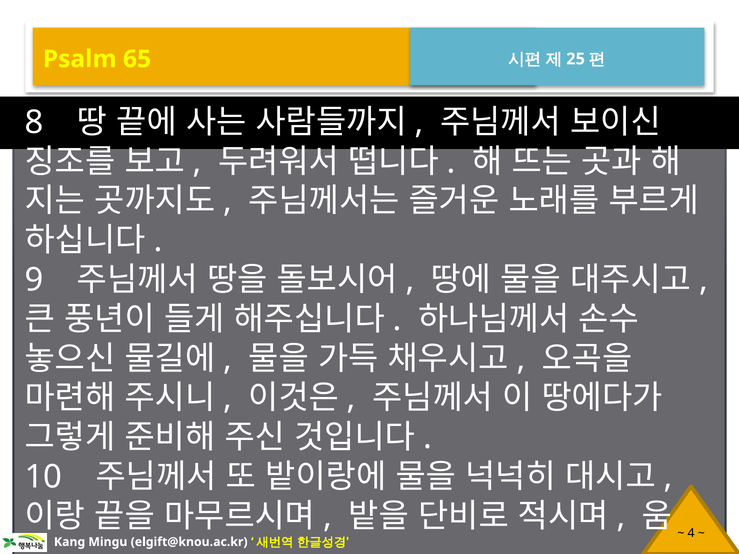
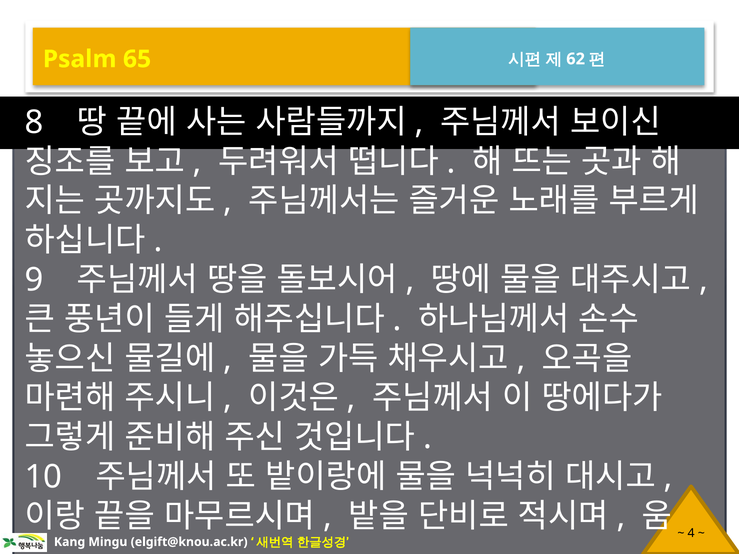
25: 25 -> 62 (576, 59)
